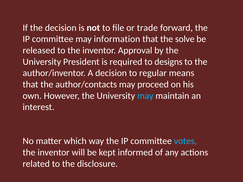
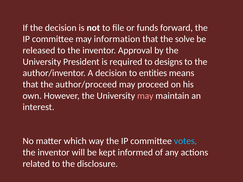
trade: trade -> funds (147, 28)
regular: regular -> entities (153, 73)
author/contacts: author/contacts -> author/proceed (86, 85)
may colour: light blue -> pink (145, 96)
